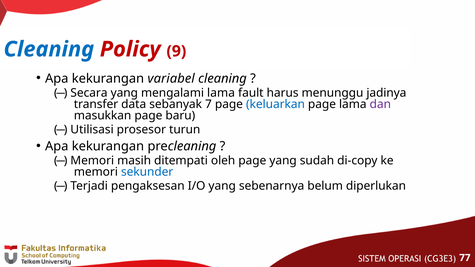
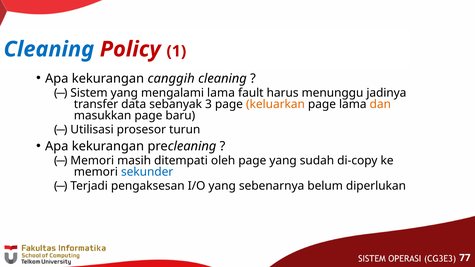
9: 9 -> 1 (176, 51)
variabel: variabel -> canggih (171, 79)
Secara: Secara -> Sistem (89, 93)
7: 7 -> 3 (208, 104)
keluarkan colour: blue -> orange (275, 104)
dan colour: purple -> orange (380, 104)
